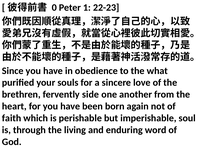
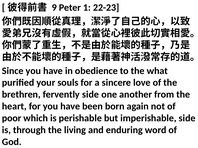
0: 0 -> 9 (54, 8)
faith: faith -> poor (12, 119)
imperishable soul: soul -> side (187, 119)
